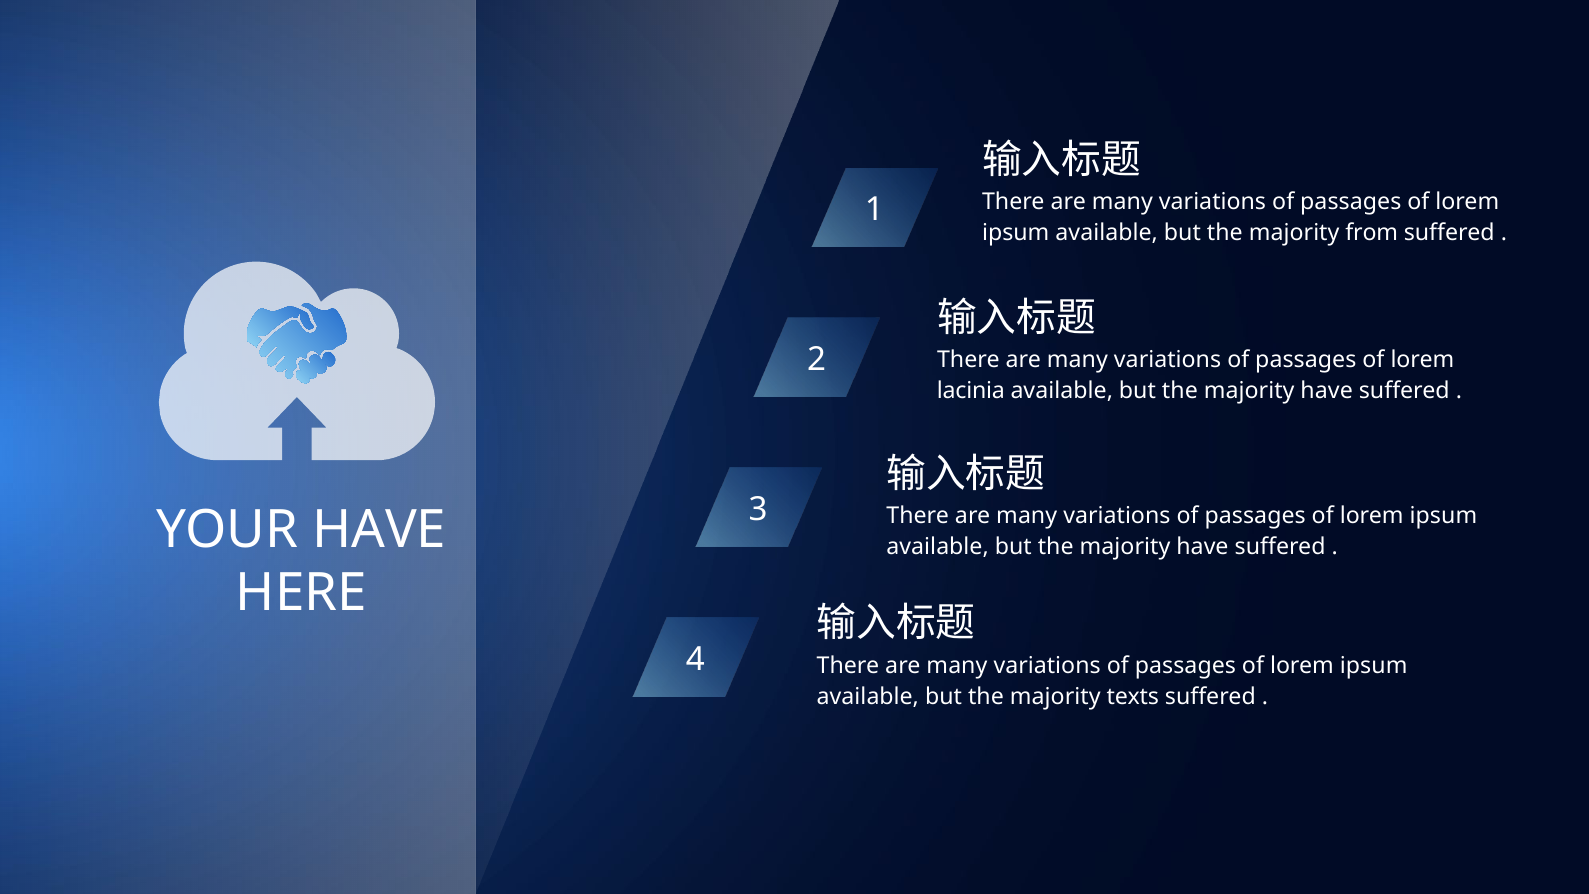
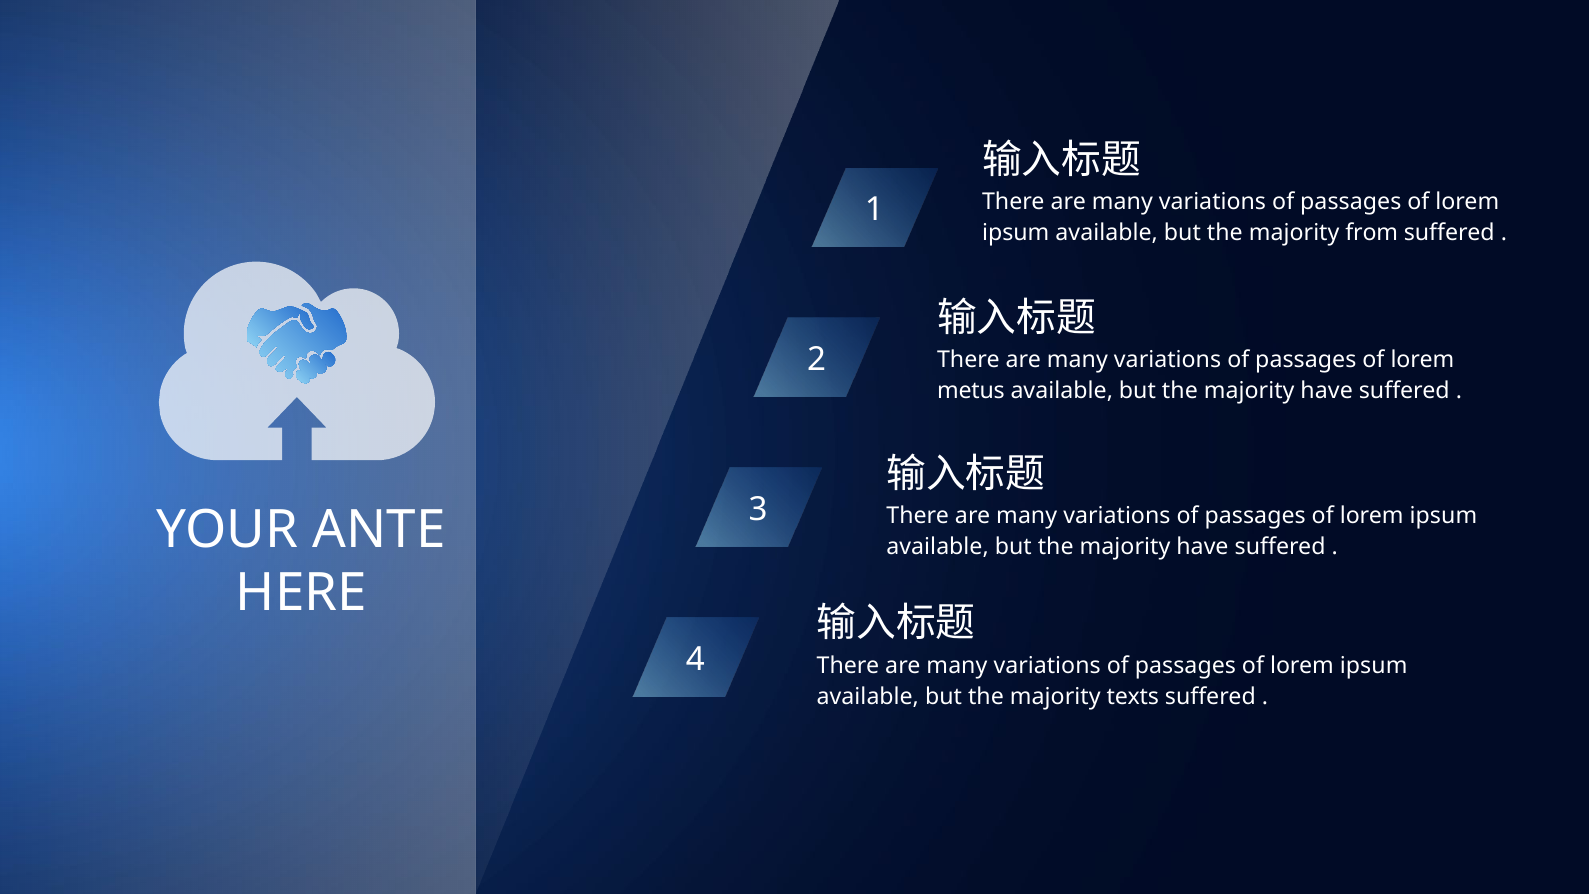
lacinia: lacinia -> metus (971, 391)
YOUR HAVE: HAVE -> ANTE (379, 529)
